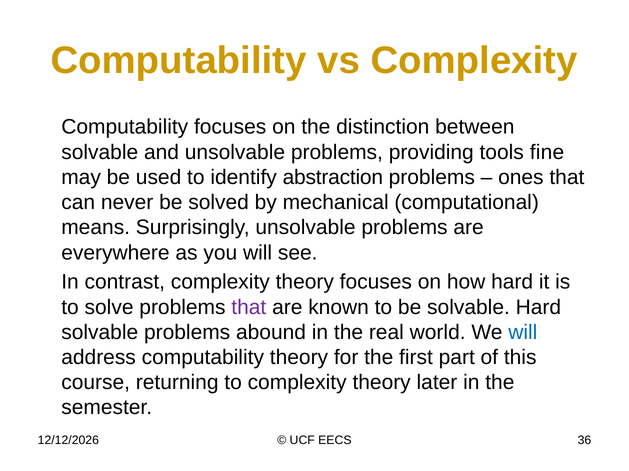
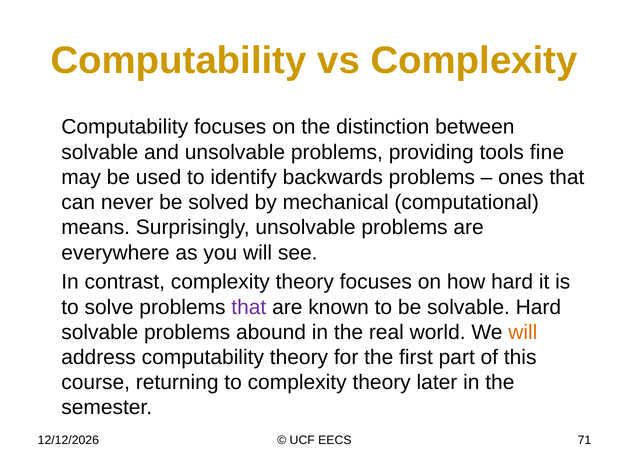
abstraction: abstraction -> backwards (333, 178)
will colour: blue -> orange (523, 333)
36: 36 -> 71 (584, 441)
